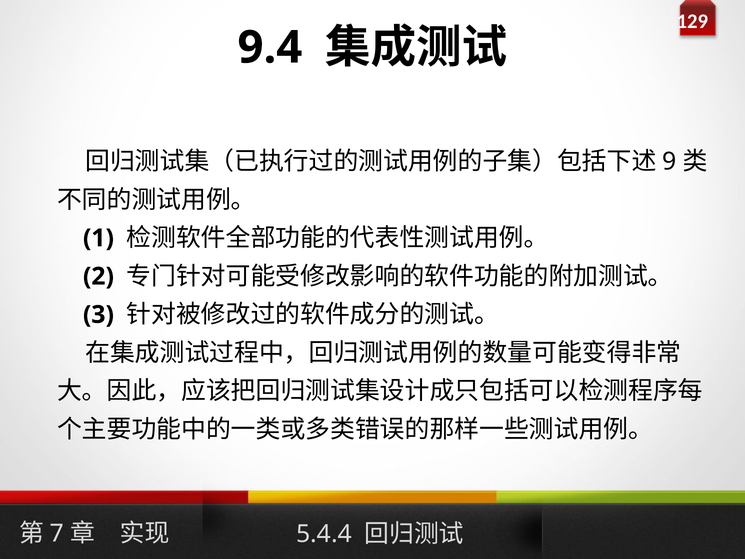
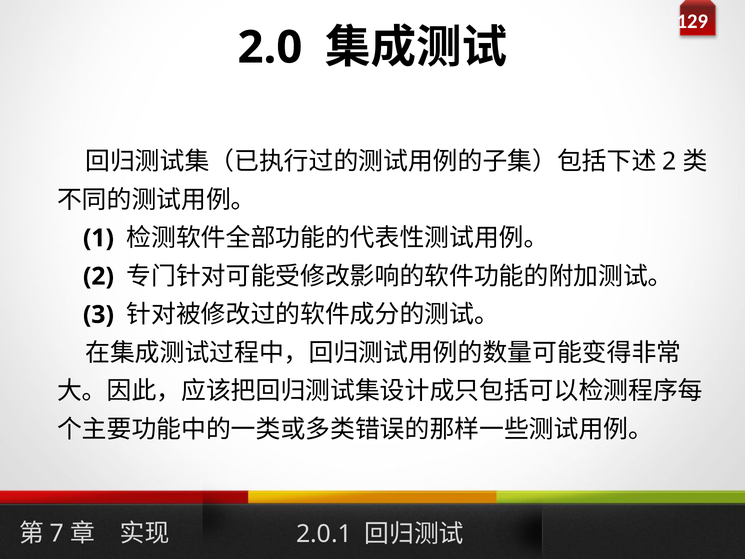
9.4: 9.4 -> 2.0 (270, 48)
9: 9 -> 2 (670, 161)
5.4.4: 5.4.4 -> 2.0.1 (324, 534)
